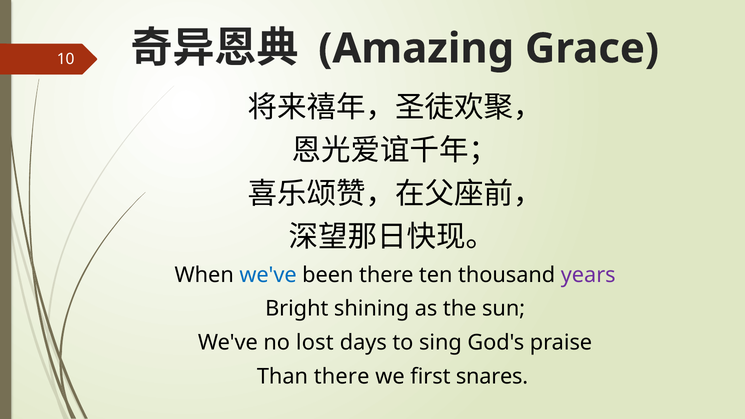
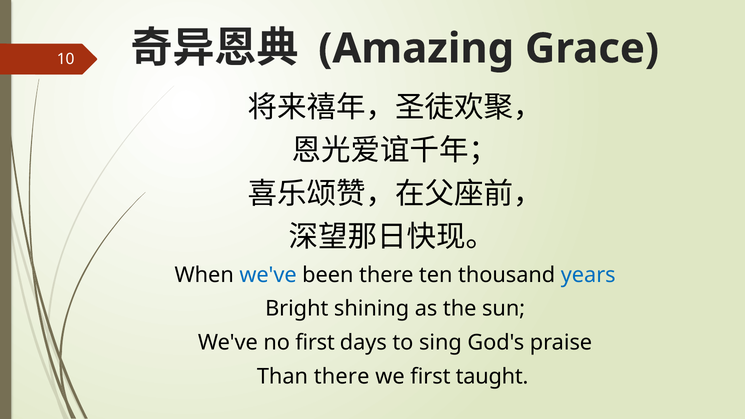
years colour: purple -> blue (588, 275)
no lost: lost -> first (315, 343)
snares: snares -> taught (492, 376)
